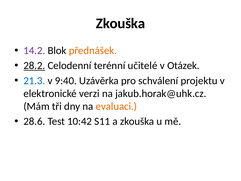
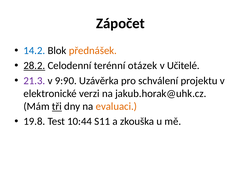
Zkouška: Zkouška -> Zápočet (120, 23)
14.2 colour: purple -> blue (34, 51)
učitelé: učitelé -> otázek (143, 66)
Otázek: Otázek -> Učitelé (183, 66)
21.3 colour: blue -> purple (34, 81)
9:40: 9:40 -> 9:90 (66, 81)
tři underline: none -> present (57, 106)
28.6: 28.6 -> 19.8 (34, 121)
10:42: 10:42 -> 10:44 (80, 121)
